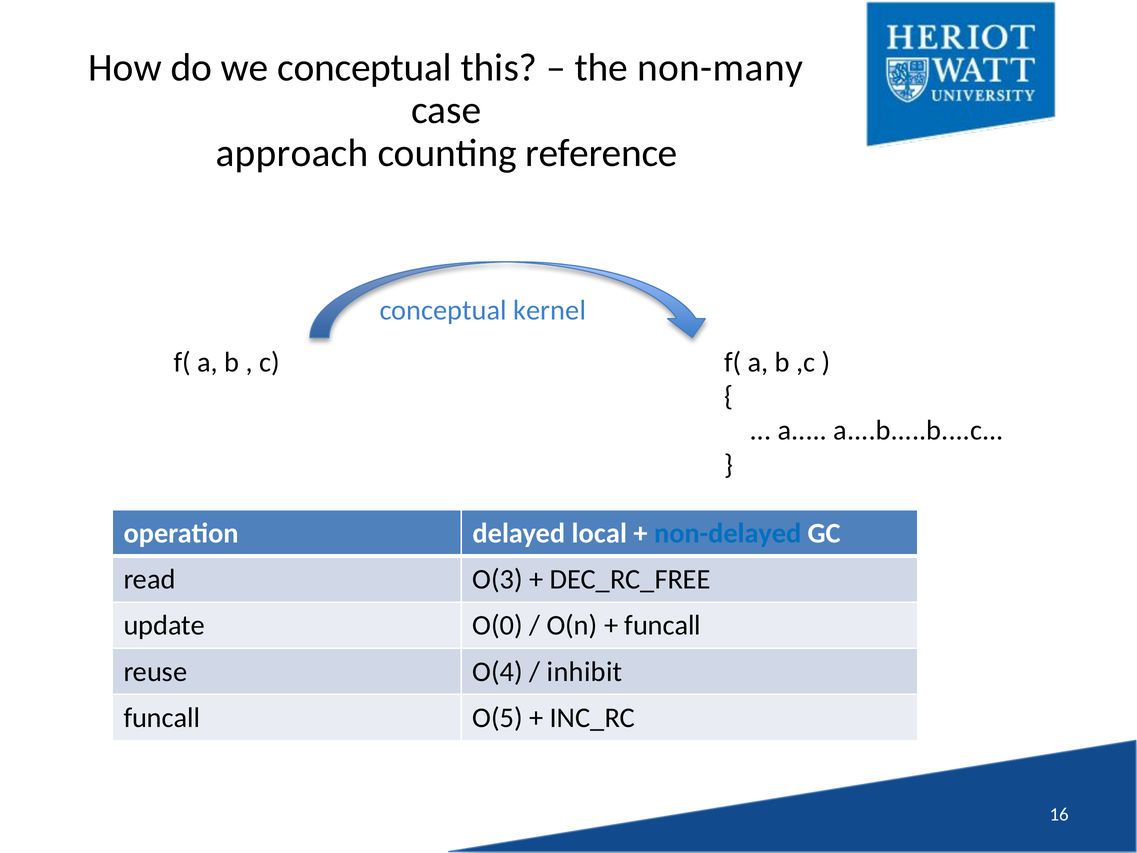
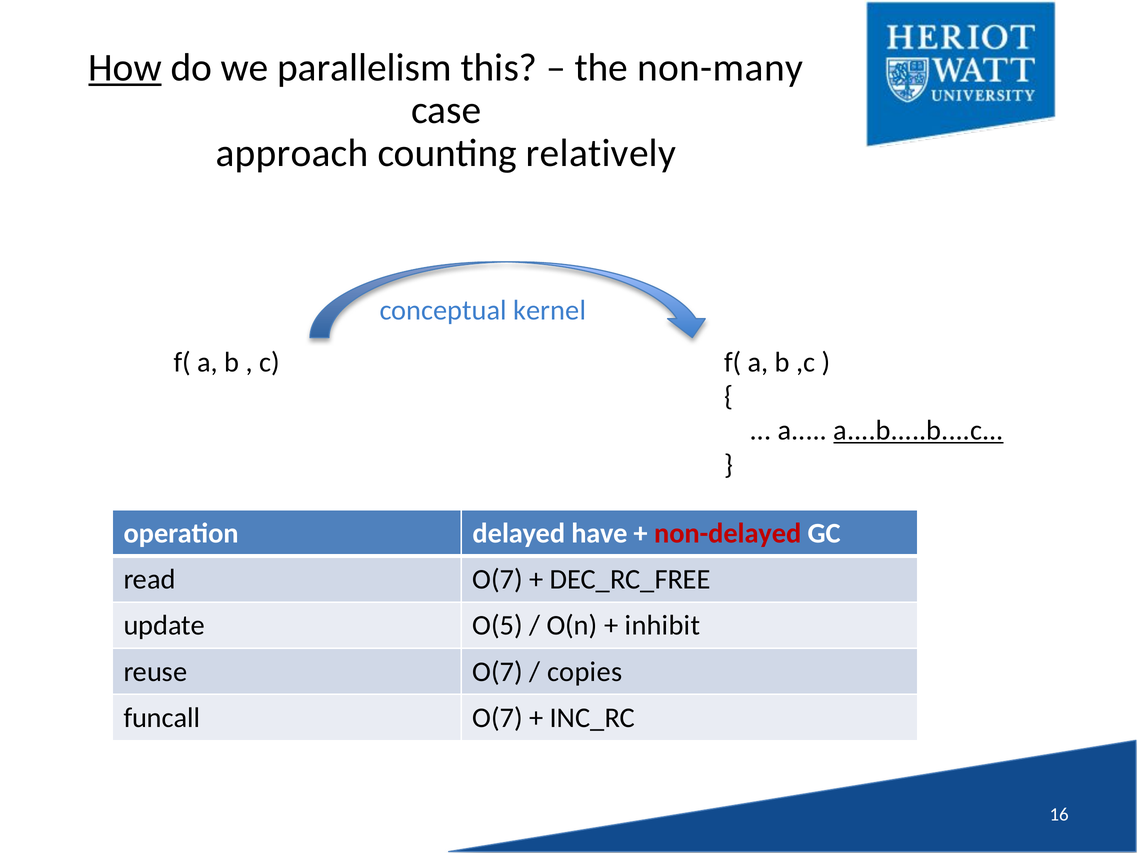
How underline: none -> present (125, 68)
we conceptual: conceptual -> parallelism (364, 68)
reference: reference -> relatively (601, 153)
a....b.....b....c underline: none -> present (918, 430)
local: local -> have (599, 533)
non-delayed colour: blue -> red (728, 533)
read O(3: O(3 -> O(7 (498, 579)
O(0: O(0 -> O(5 (498, 625)
funcall: funcall -> inhibit (663, 625)
reuse O(4: O(4 -> O(7 (498, 671)
inhibit: inhibit -> copies (585, 671)
funcall O(5: O(5 -> O(7 (498, 718)
